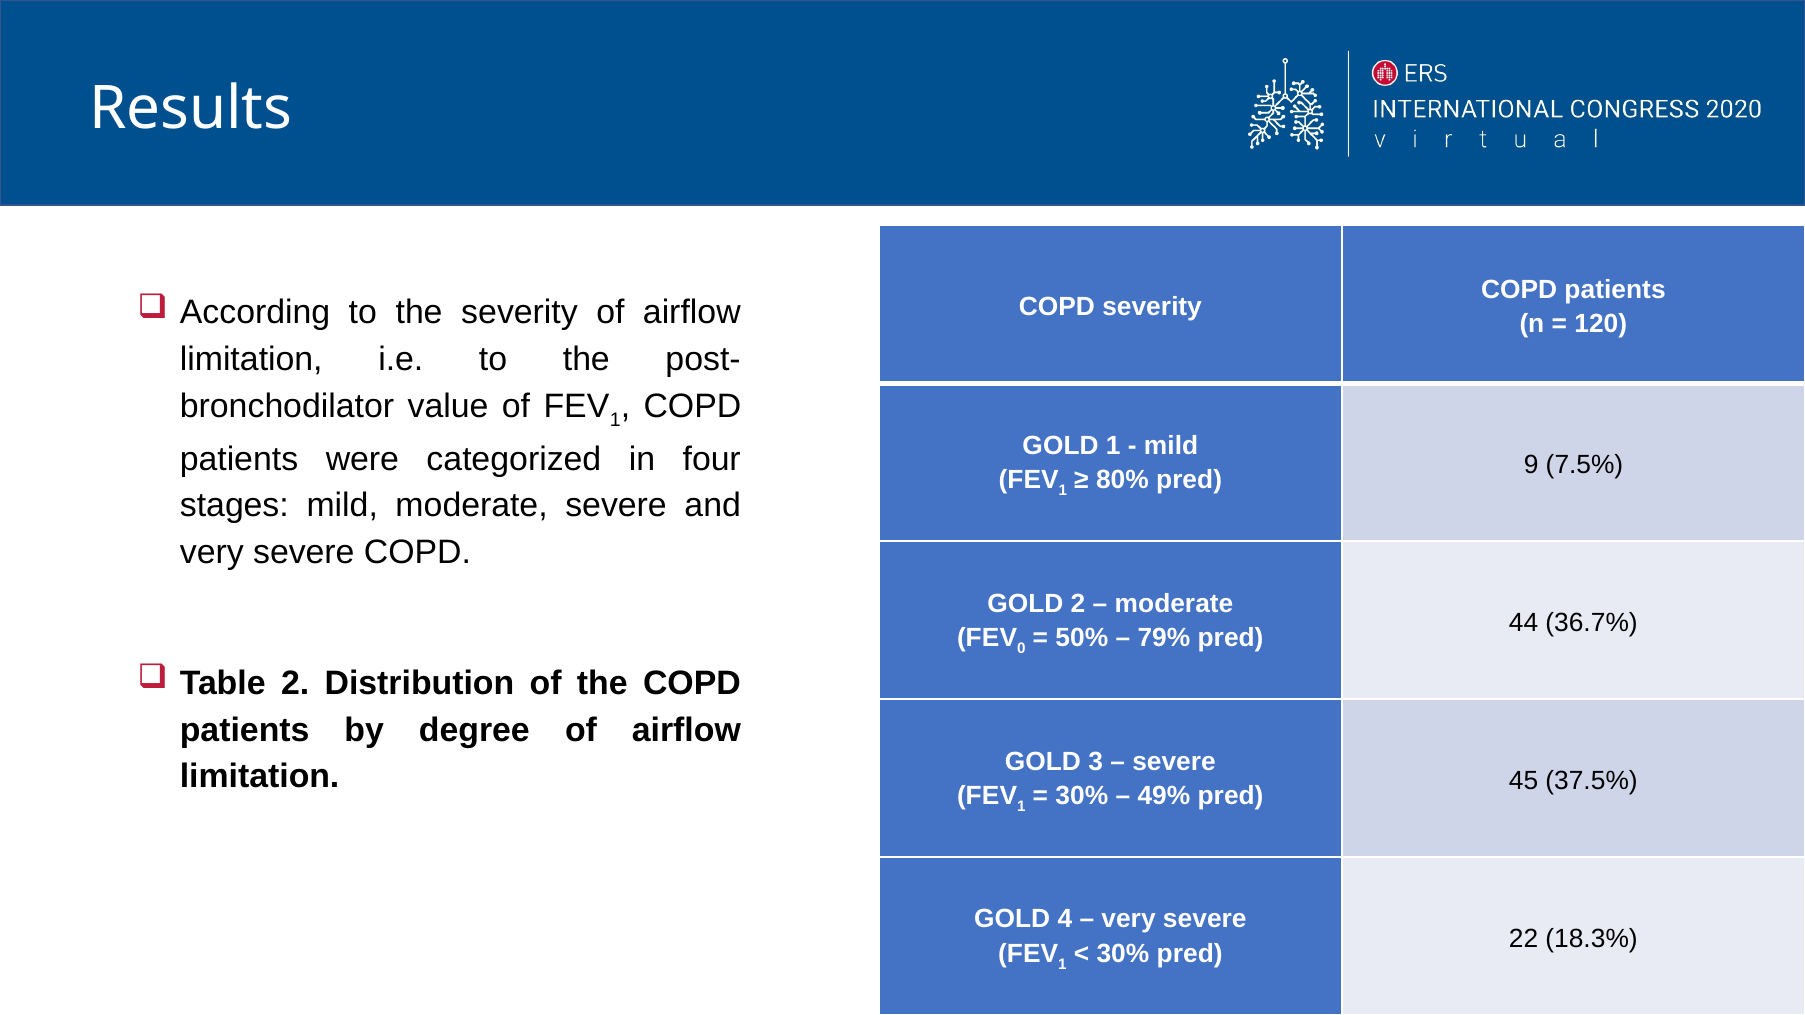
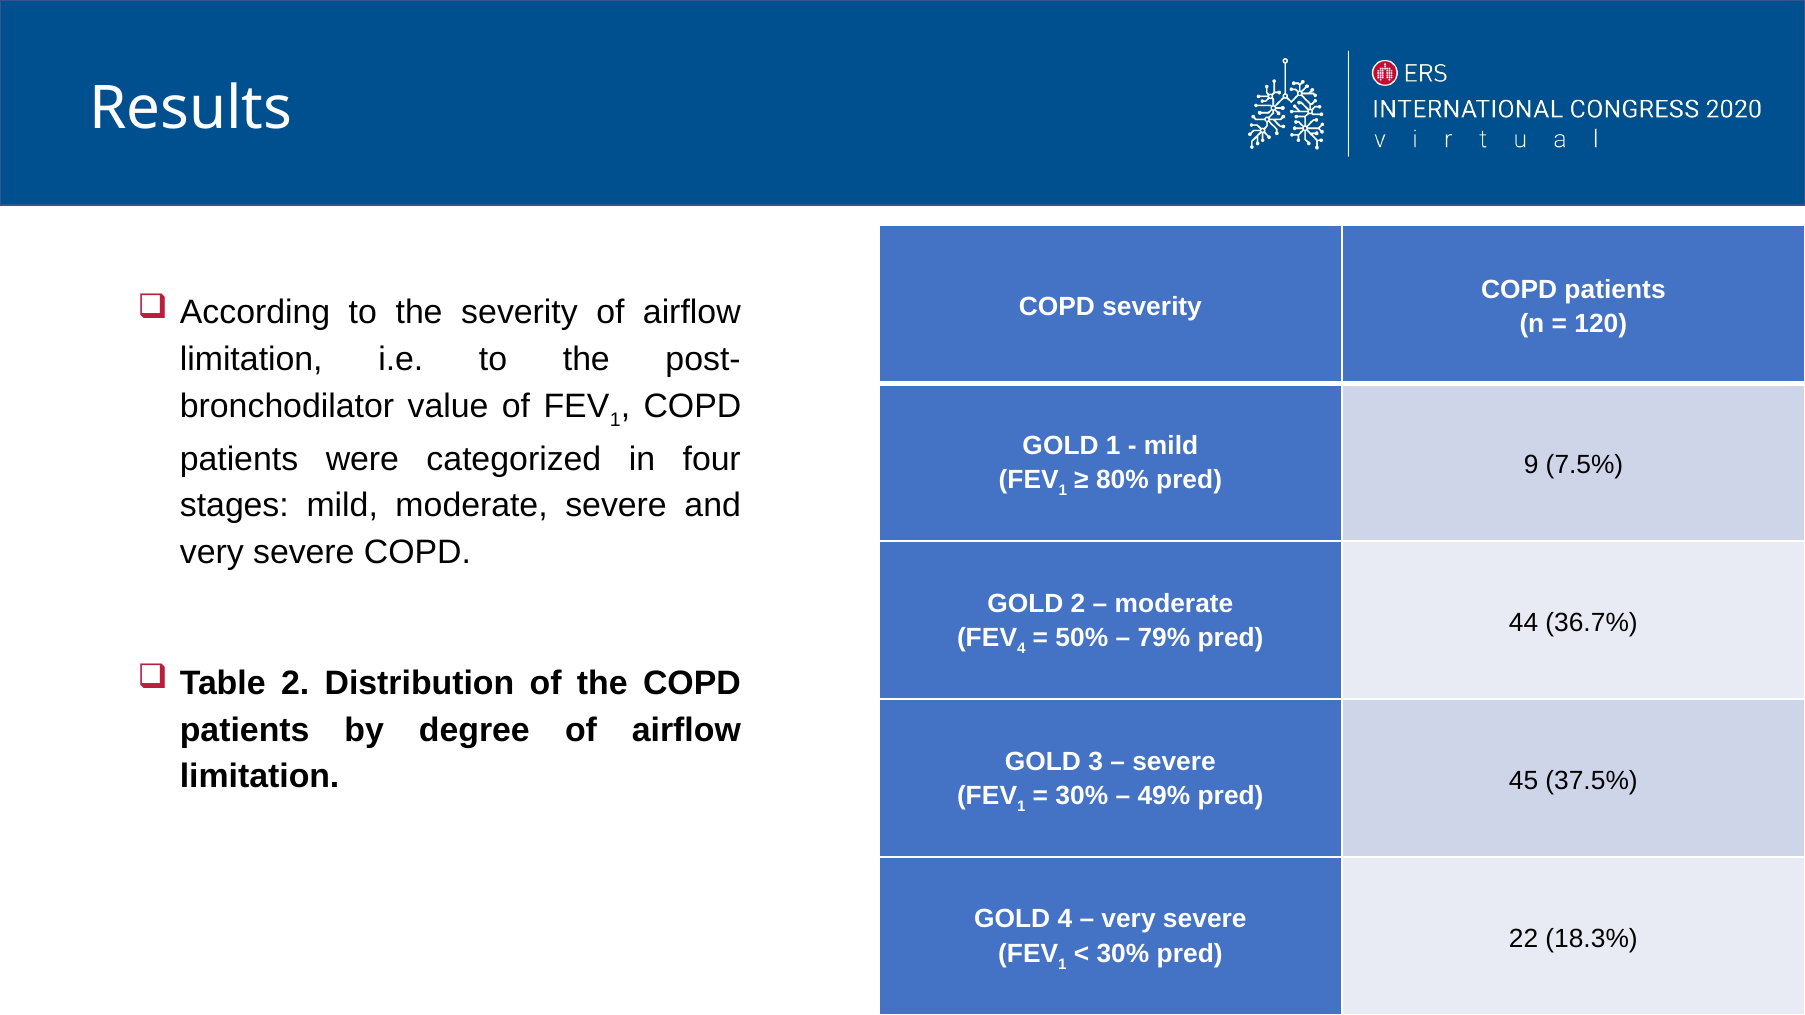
0: 0 -> 4 (1021, 649)
